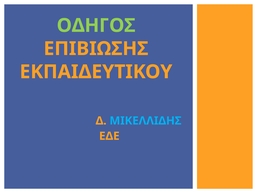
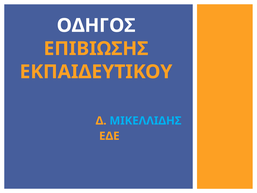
ΟΔΗΓΟΣ colour: light green -> white (96, 25)
